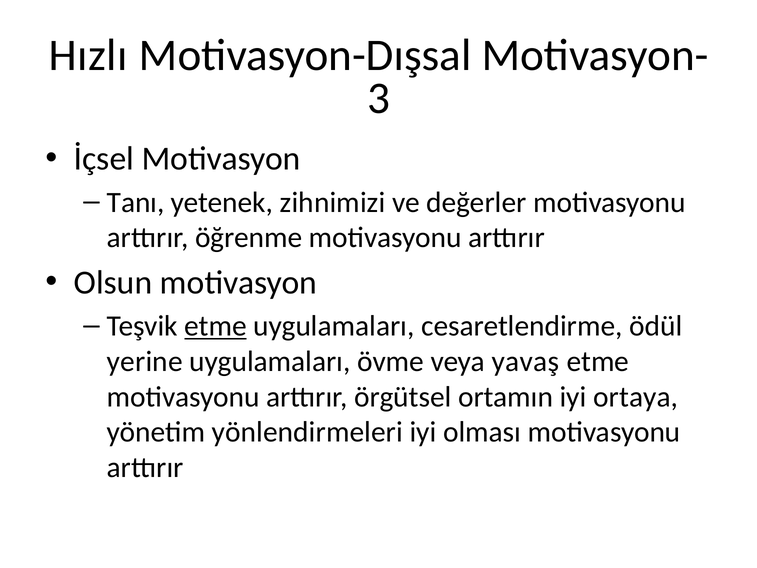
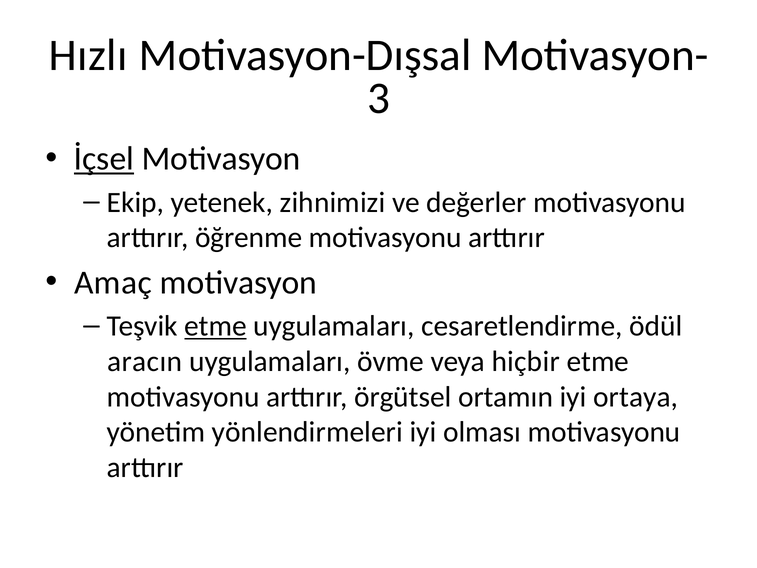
İçsel underline: none -> present (104, 159)
Tanı: Tanı -> Ekip (136, 202)
Olsun: Olsun -> Amaç (113, 283)
yerine: yerine -> aracın (145, 361)
yavaş: yavaş -> hiçbir (526, 361)
